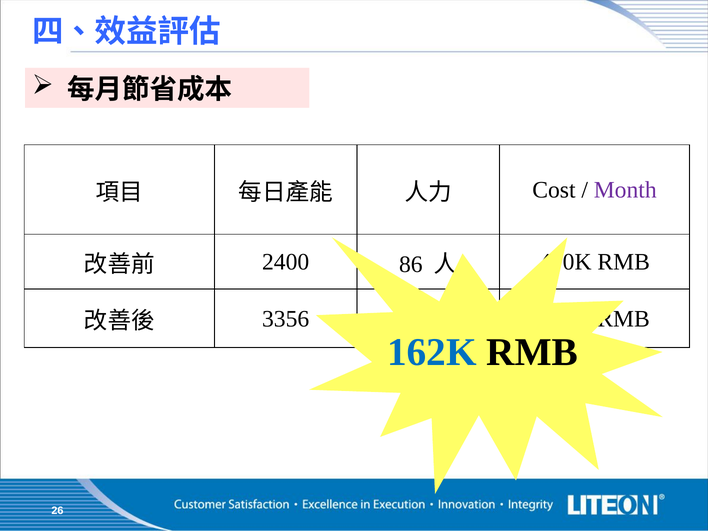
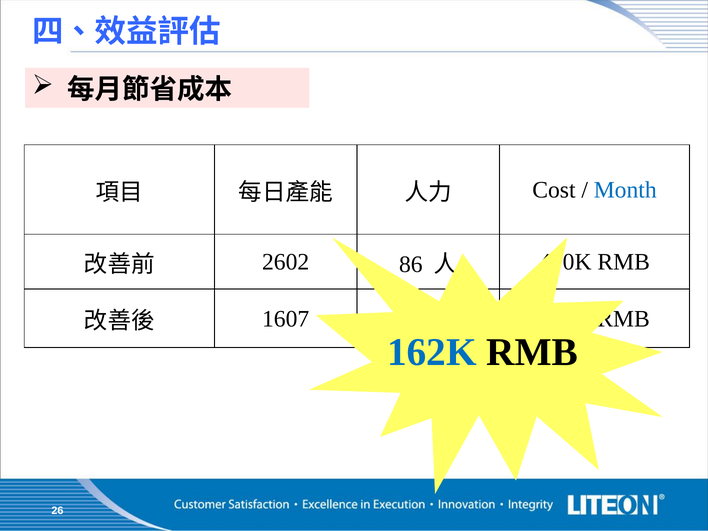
Month colour: purple -> blue (625, 190)
2400: 2400 -> 2602 (286, 262)
3356: 3356 -> 1607 (286, 319)
